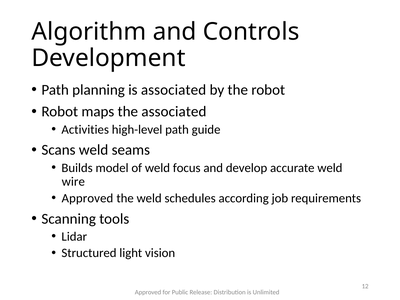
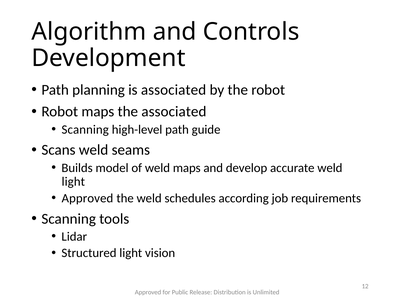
Activities: Activities -> Scanning (85, 129)
weld focus: focus -> maps (187, 168)
wire: wire -> light (73, 182)
